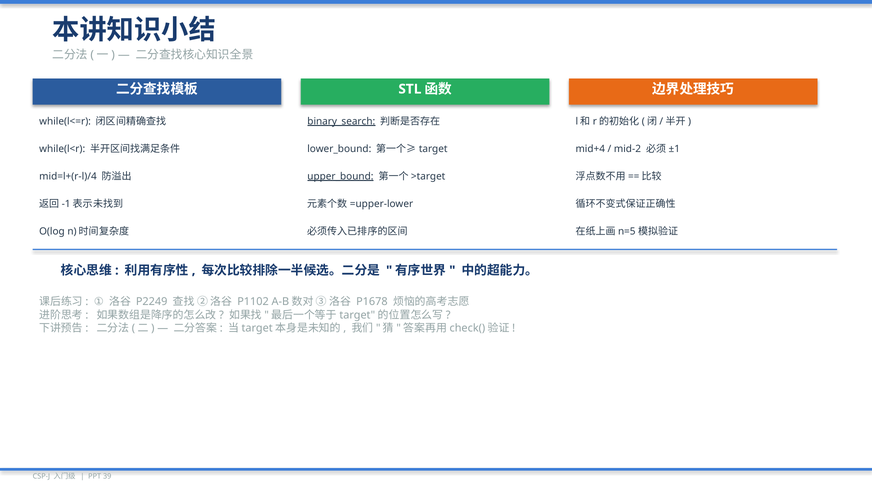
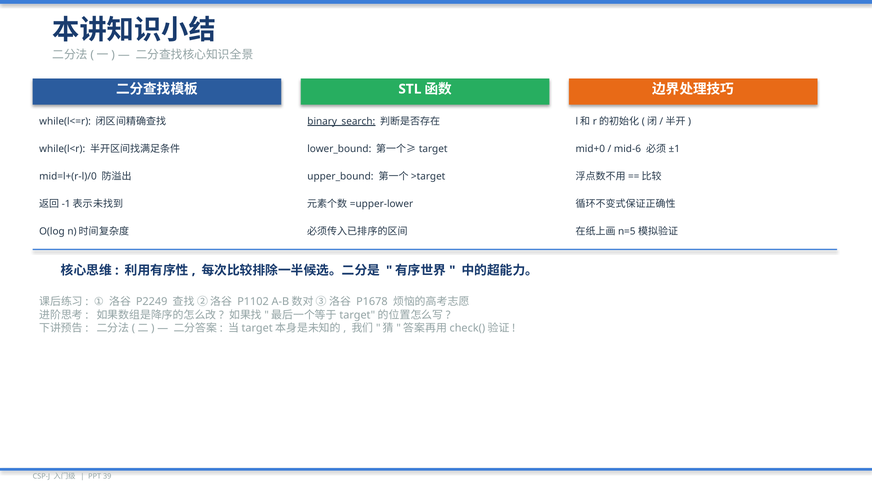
mid+4: mid+4 -> mid+0 (590, 149)
mid-2: mid-2 -> mid-6 (627, 149)
mid=l+(r-l)/4: mid=l+(r-l)/4 -> mid=l+(r-l)/0 (68, 176)
upper_bound underline: present -> none (340, 176)
